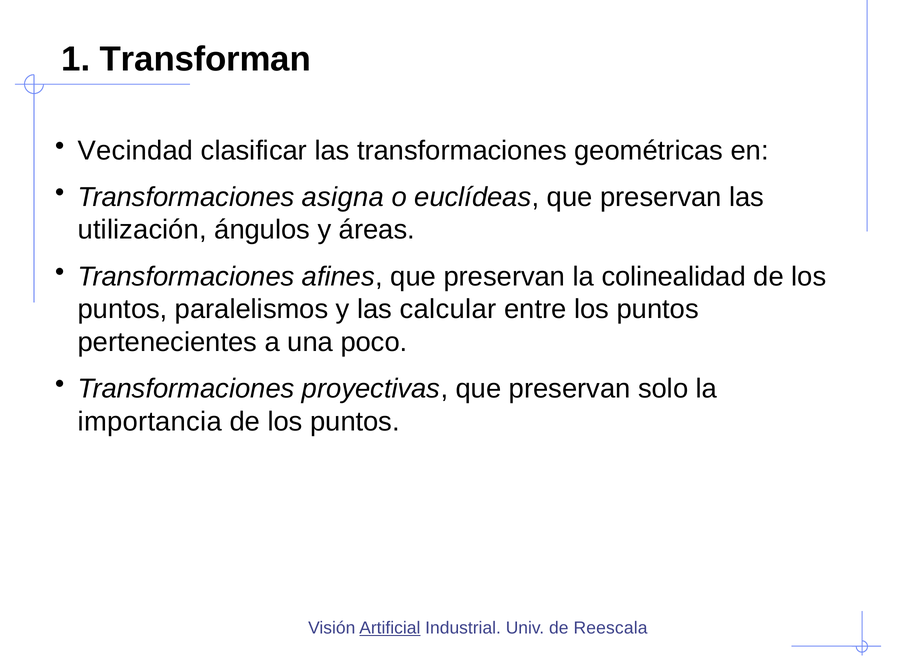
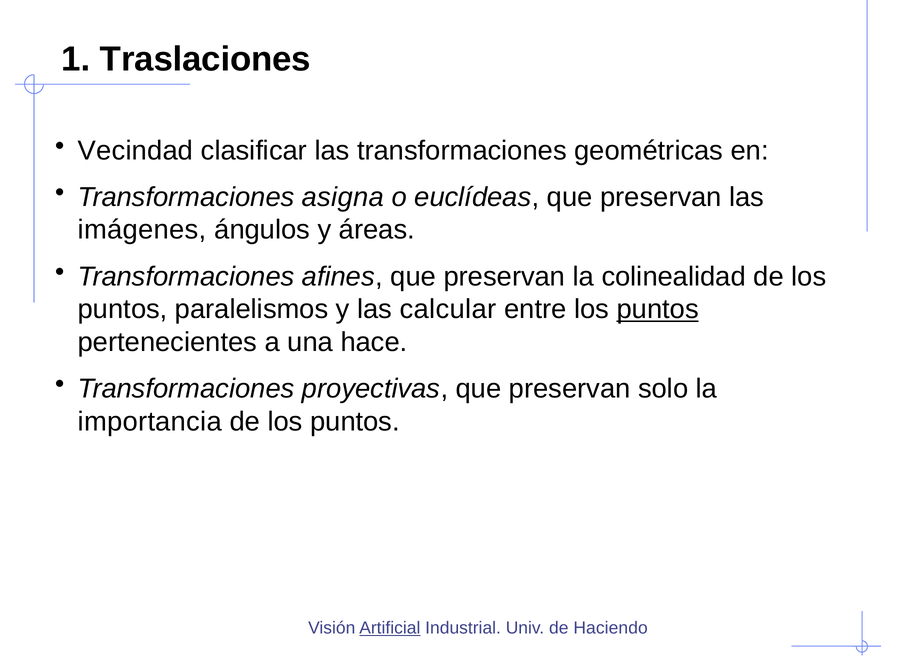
Transforman: Transforman -> Traslaciones (205, 59)
utilización: utilización -> imágenes (142, 230)
puntos underline: none -> present (658, 310)
poco: poco -> hace (374, 343)
Reescala: Reescala -> Haciendo (611, 629)
